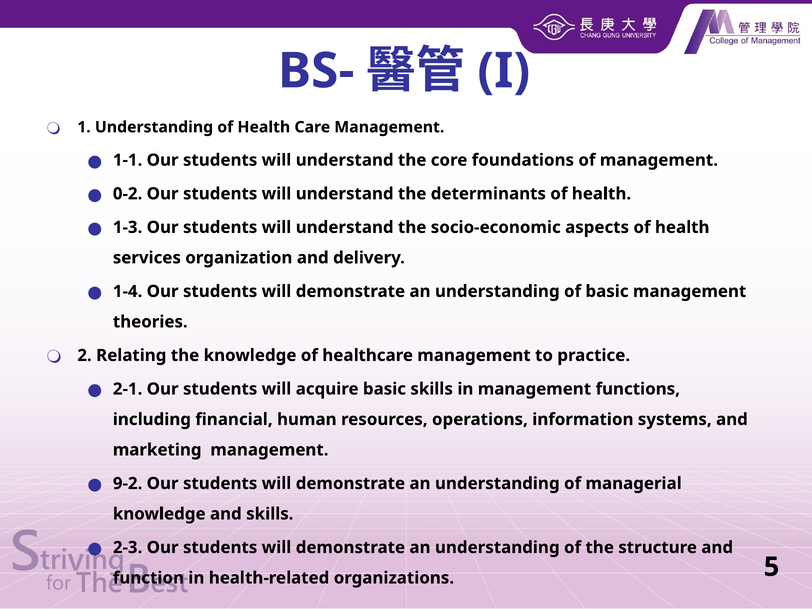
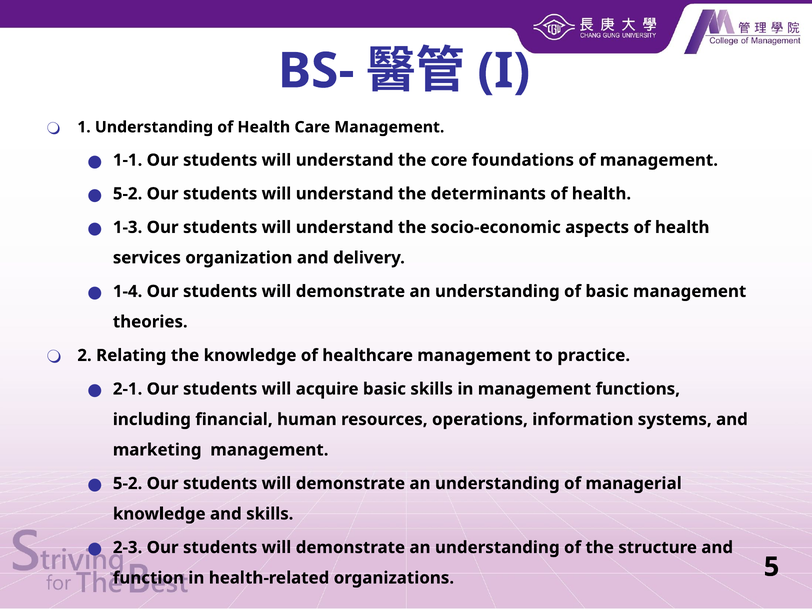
0-2: 0-2 -> 5-2 (128, 194)
9-2: 9-2 -> 5-2 (128, 483)
